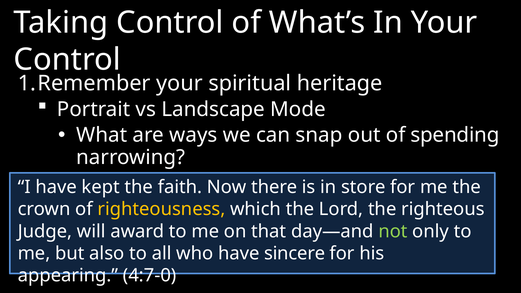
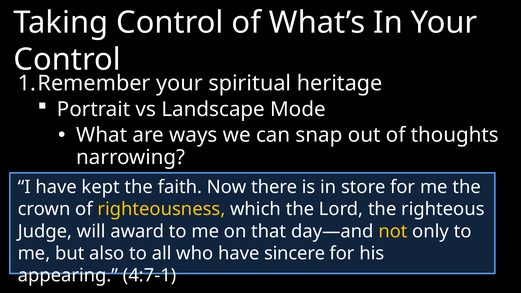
spending: spending -> thoughts (455, 135)
not colour: light green -> yellow (393, 231)
4:7-0: 4:7-0 -> 4:7-1 (150, 276)
